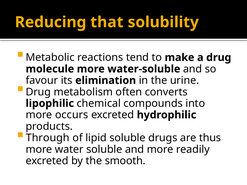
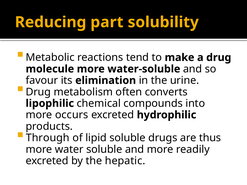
that: that -> part (107, 22)
smooth: smooth -> hepatic (125, 161)
